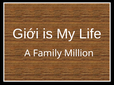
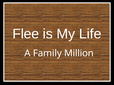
Giới: Giới -> Flee (26, 34)
